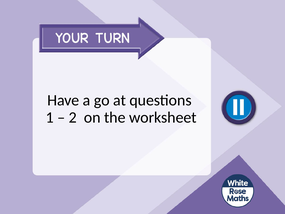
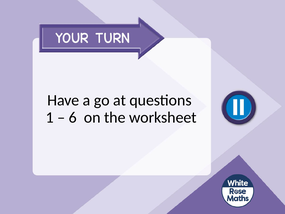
2: 2 -> 6 (73, 117)
